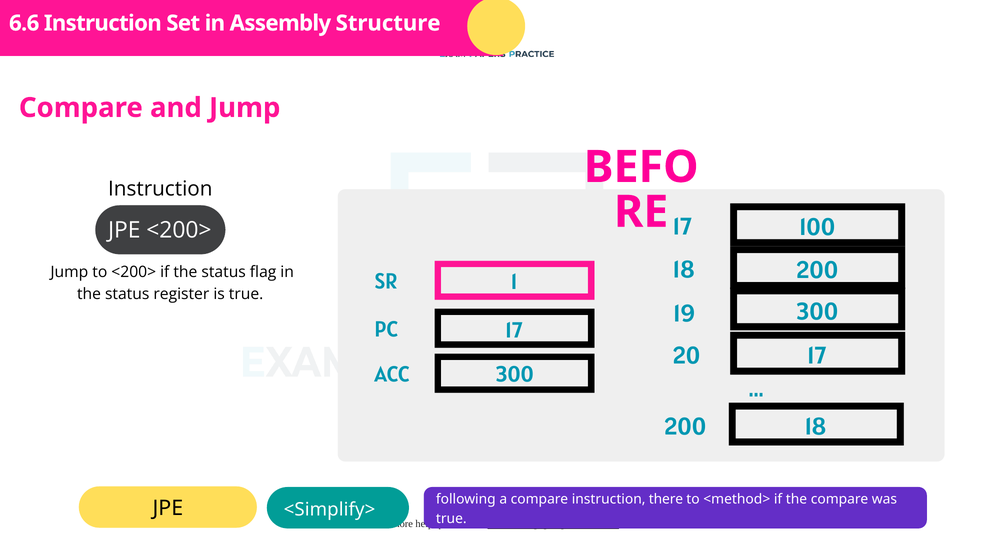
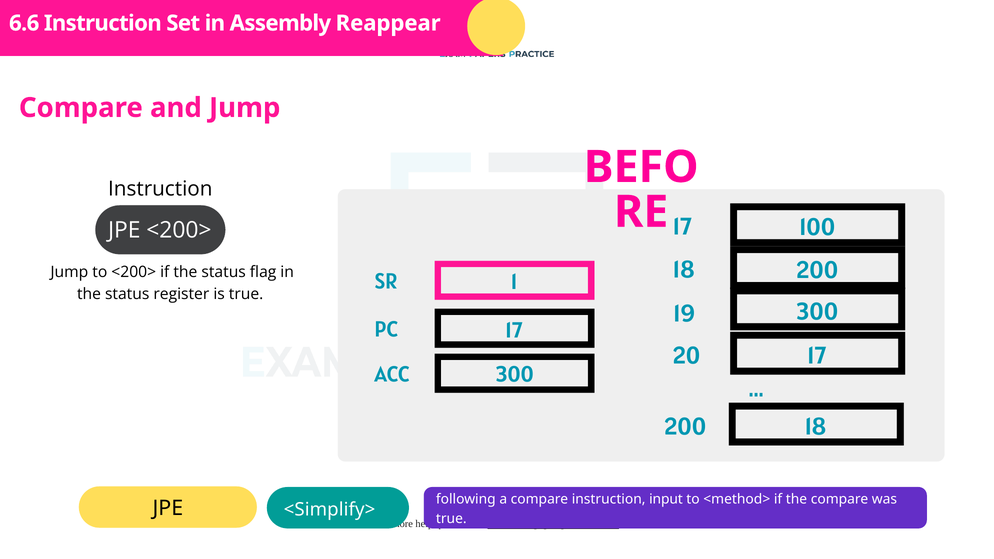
Structure: Structure -> Reappear (388, 23)
there: there -> input (666, 499)
